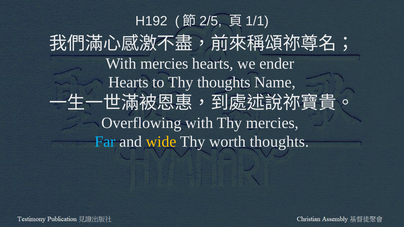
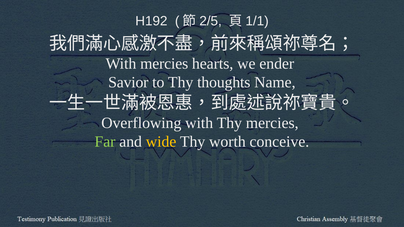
Hearts: Hearts -> Savior (128, 83)
Far colour: light blue -> light green (105, 142)
worth thoughts: thoughts -> conceive (279, 142)
